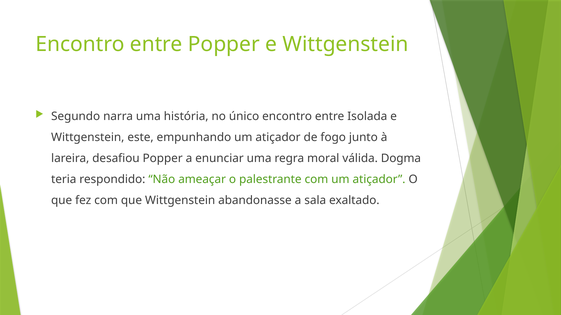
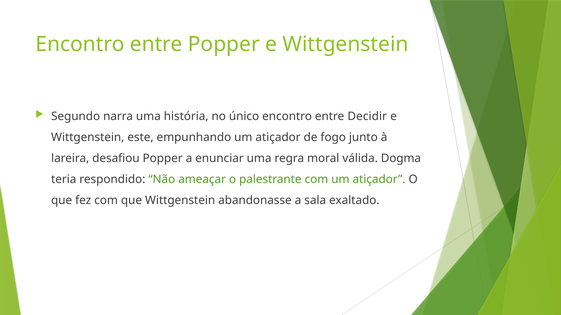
Isolada: Isolada -> Decidir (367, 116)
